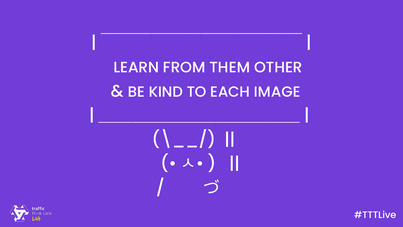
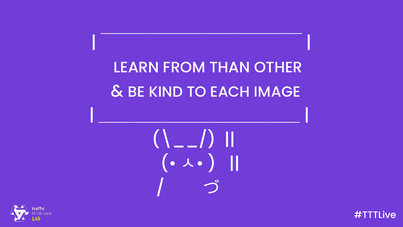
THEM: THEM -> THAN (230, 67)
